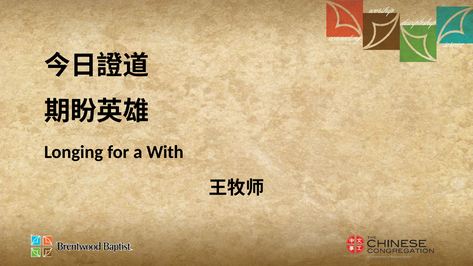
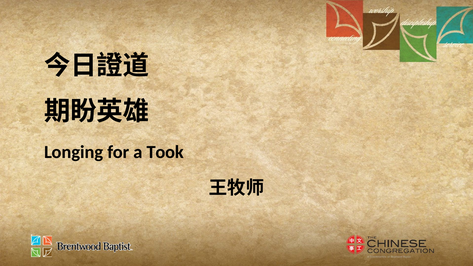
With: With -> Took (165, 152)
